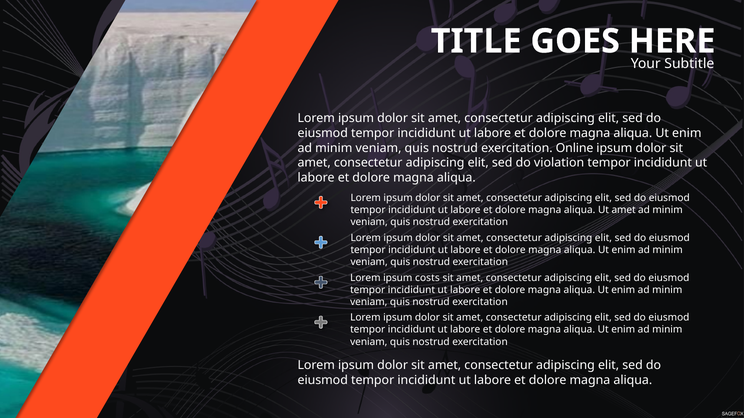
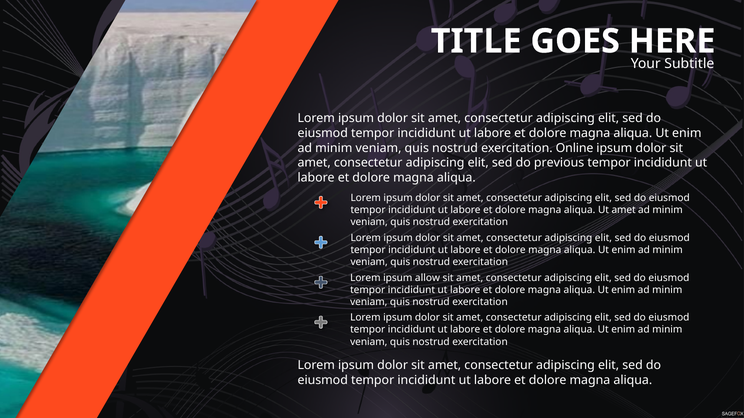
violation: violation -> previous (559, 163)
costs: costs -> allow (427, 278)
